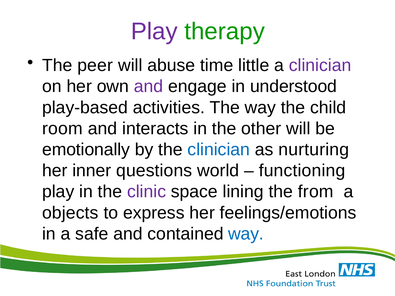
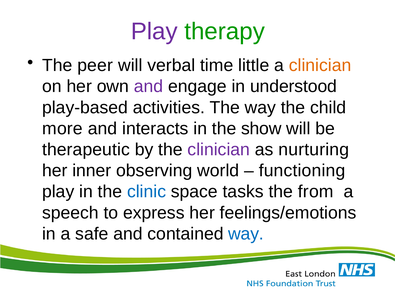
abuse: abuse -> verbal (171, 65)
clinician colour: purple -> orange (320, 65)
room: room -> more (62, 129)
other: other -> show (261, 129)
emotionally: emotionally -> therapeutic (86, 150)
clinician colour: blue -> purple (219, 150)
questions: questions -> observing (154, 171)
clinic colour: purple -> blue (147, 192)
lining: lining -> tasks (243, 192)
objects: objects -> speech (70, 213)
